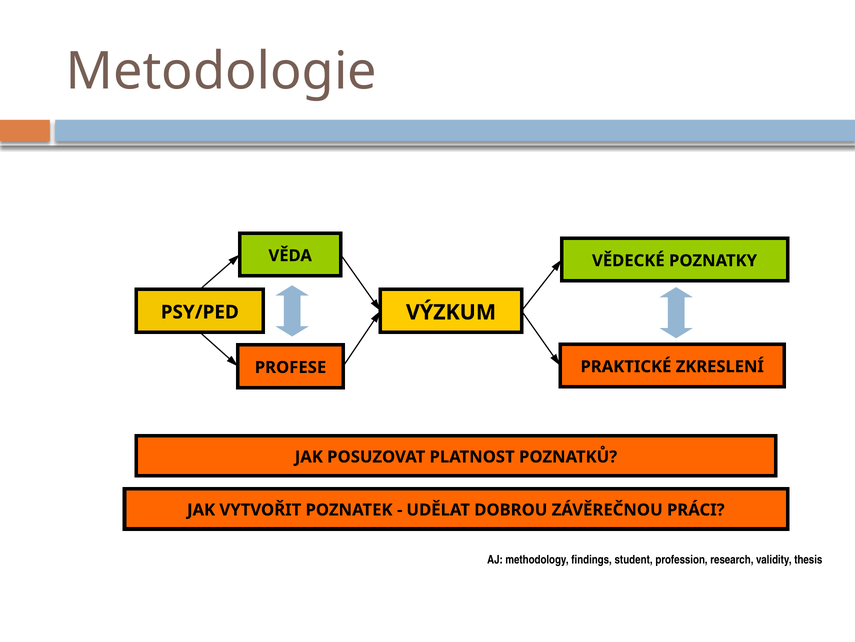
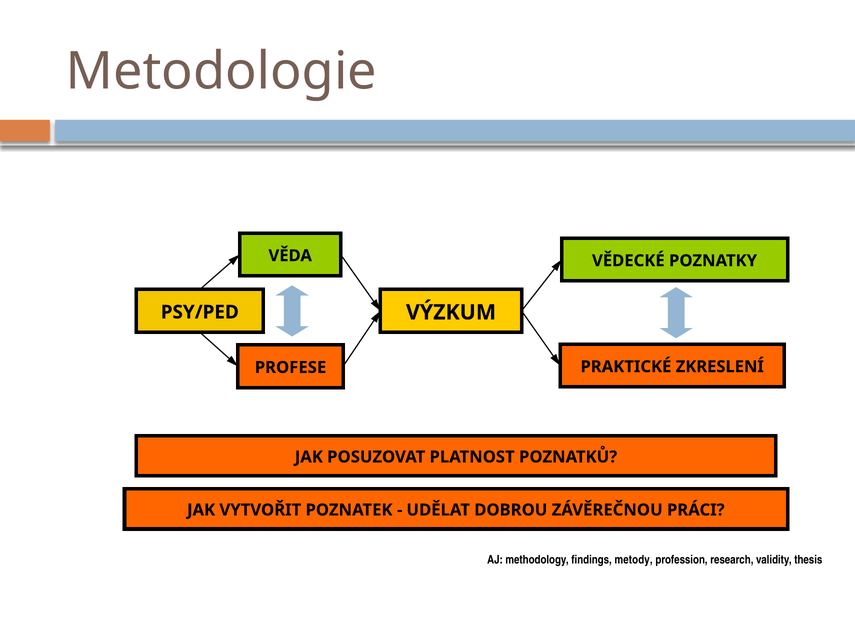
student: student -> metody (634, 559)
